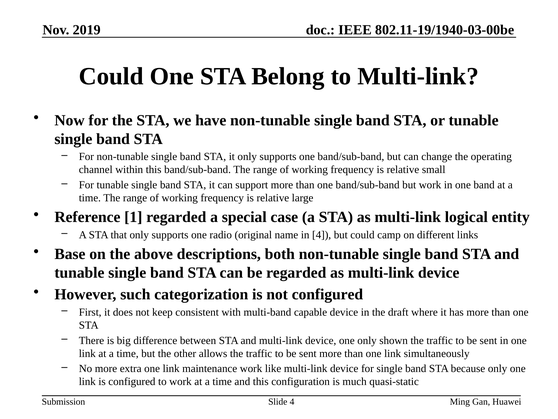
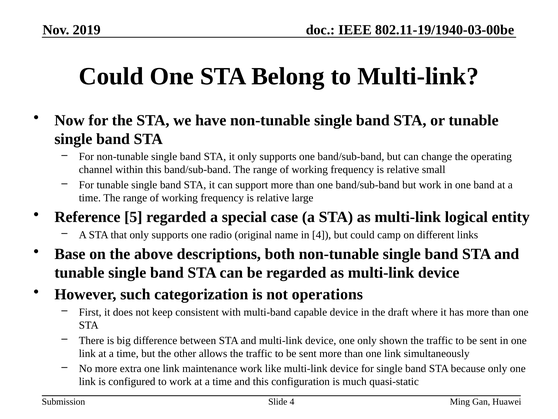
1: 1 -> 5 (133, 217)
not configured: configured -> operations (327, 294)
